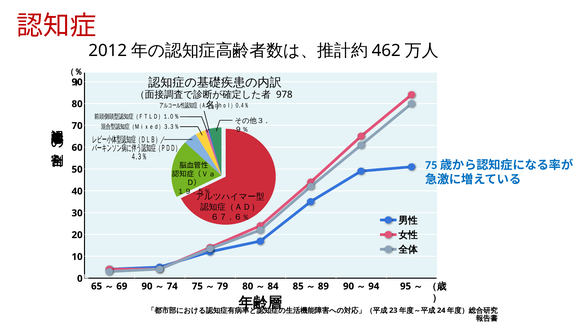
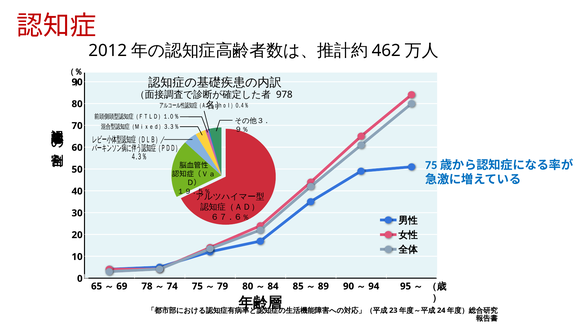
90: 90 -> 78 (147, 287)
